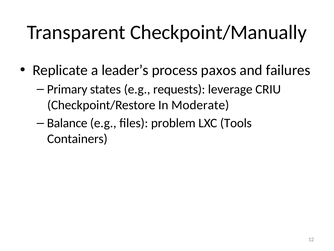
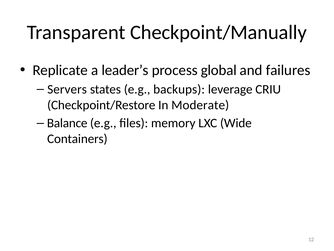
paxos: paxos -> global (219, 70)
Primary: Primary -> Servers (67, 89)
requests: requests -> backups (179, 89)
problem: problem -> memory (173, 123)
Tools: Tools -> Wide (236, 123)
